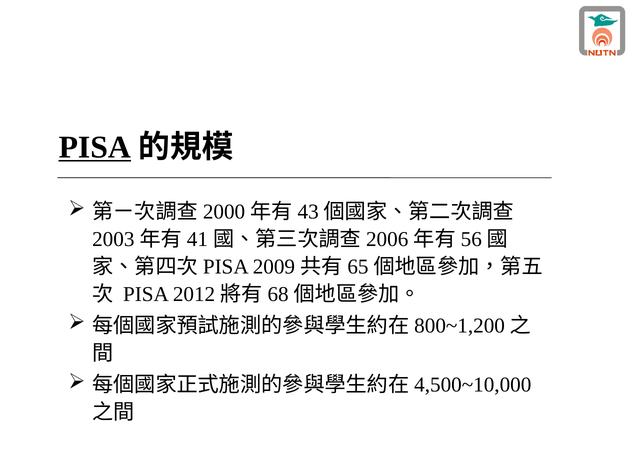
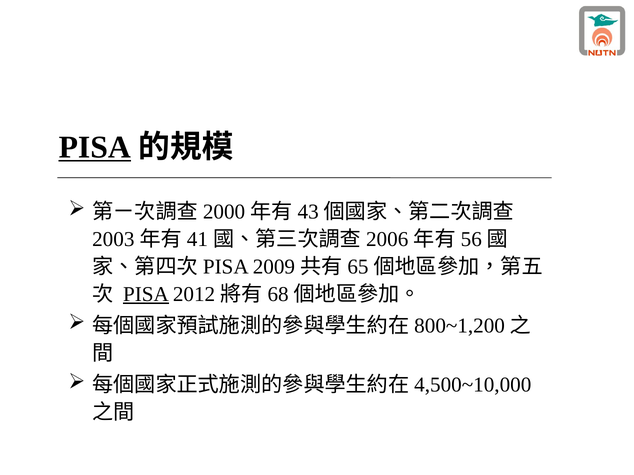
PISA underline: none -> present (146, 294)
